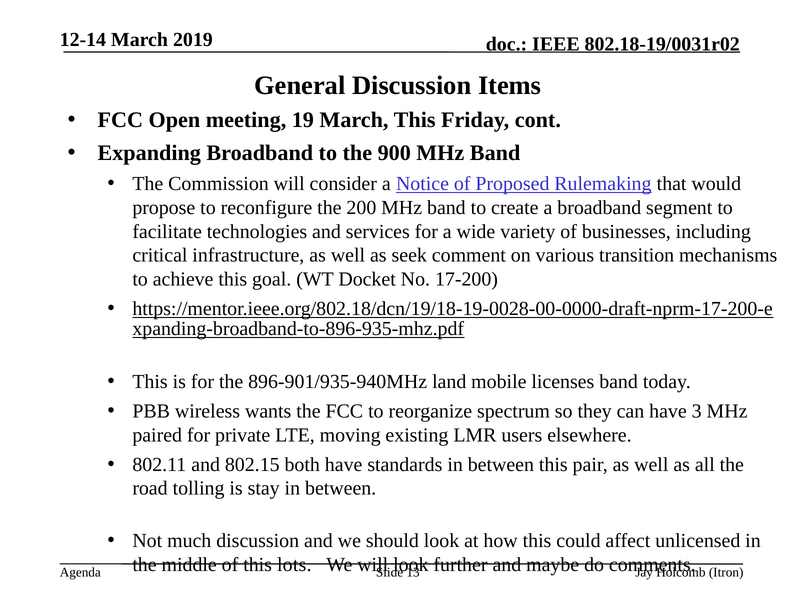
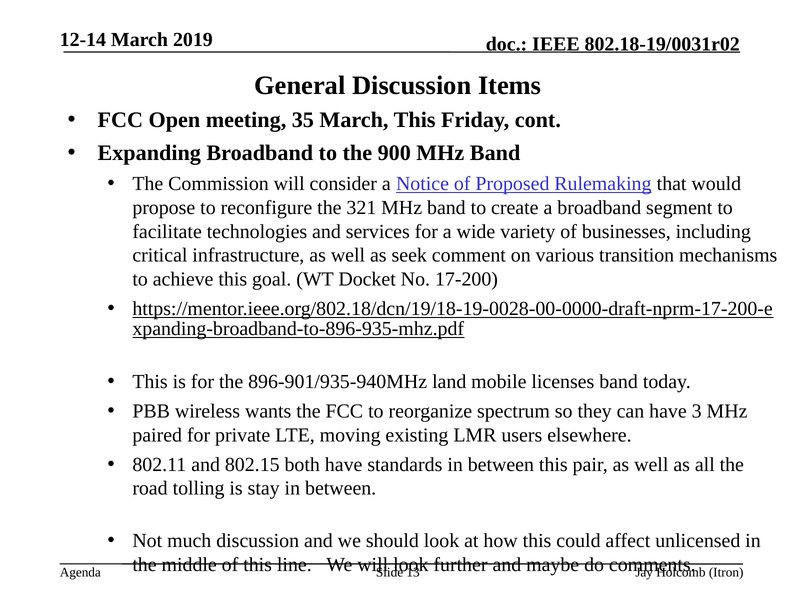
19: 19 -> 35 (303, 120)
200: 200 -> 321 (361, 208)
lots: lots -> line (294, 565)
